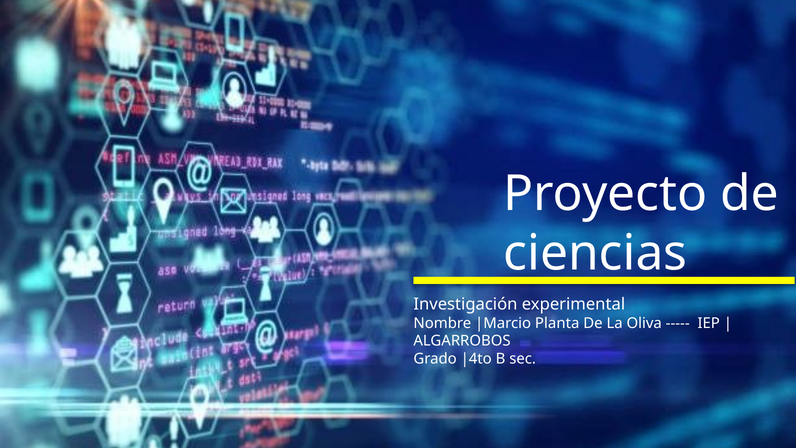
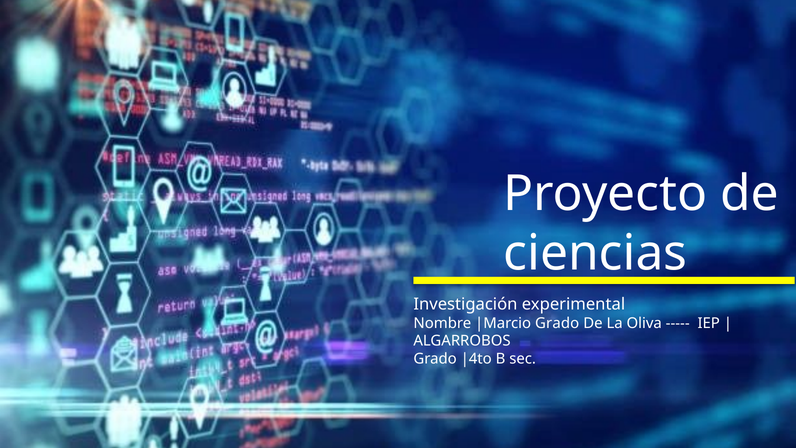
Planta: Planta -> Grado (557, 323)
